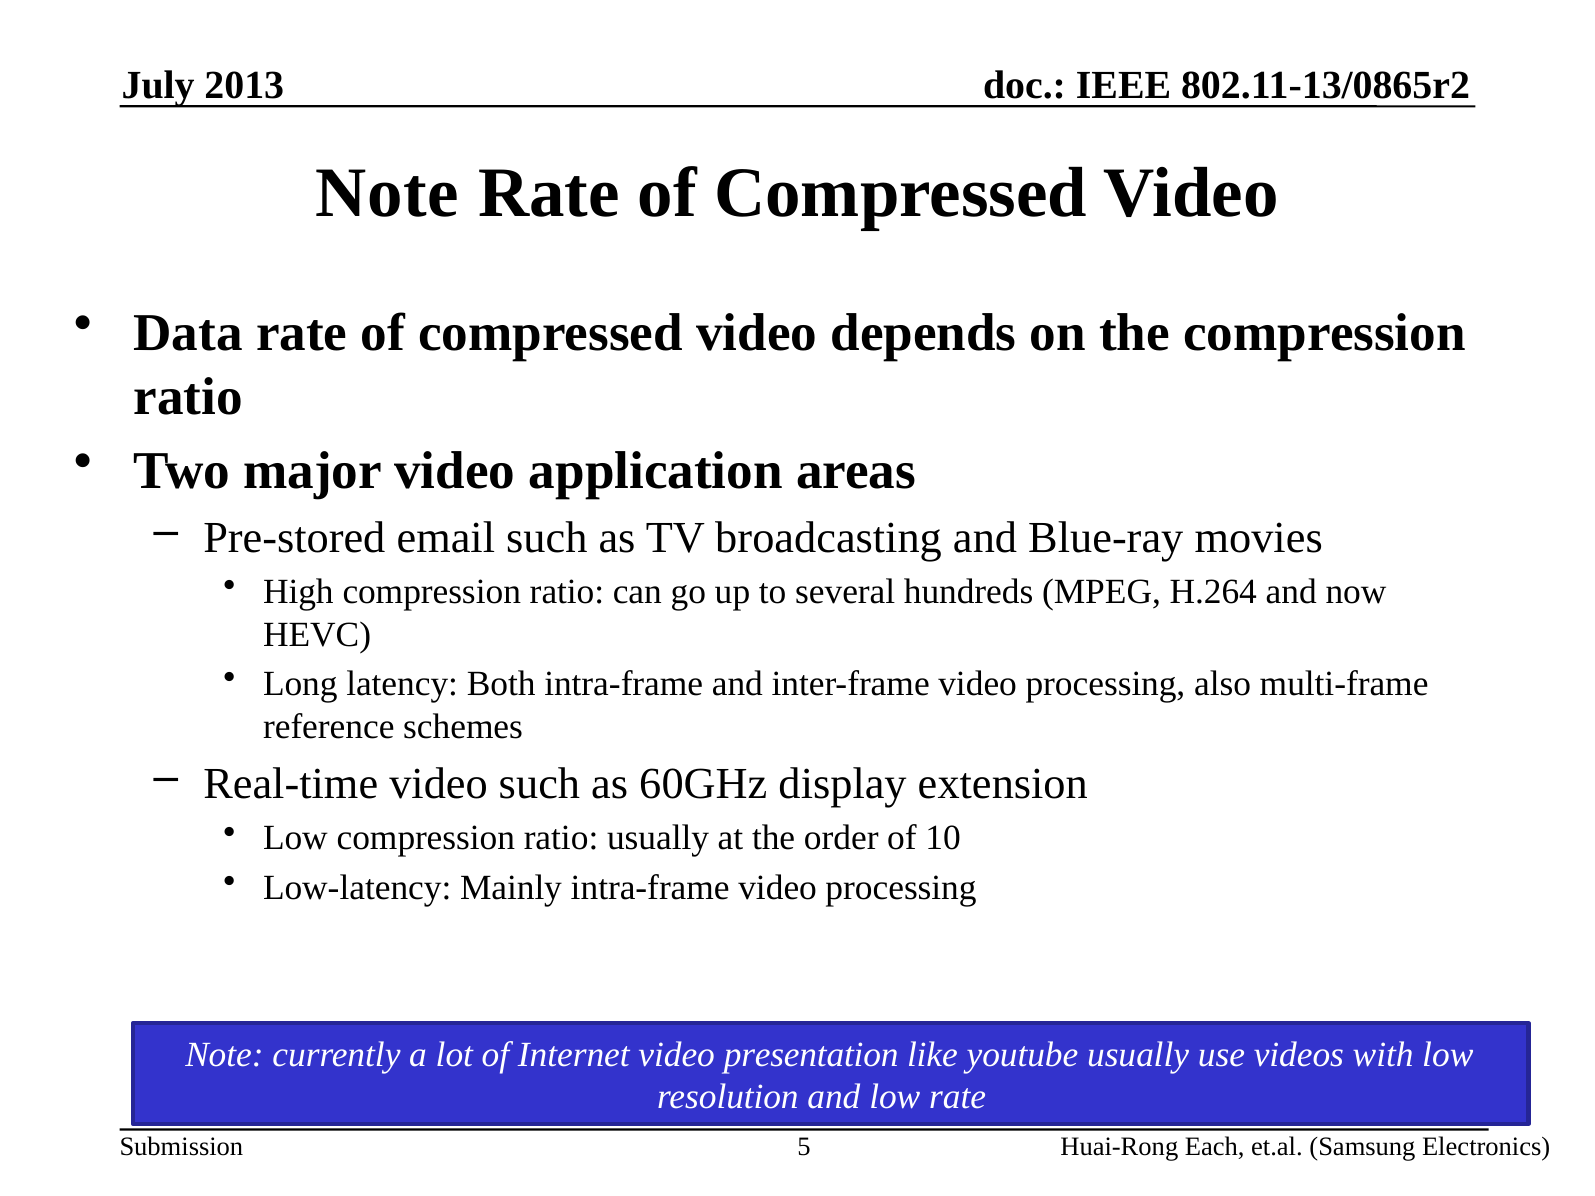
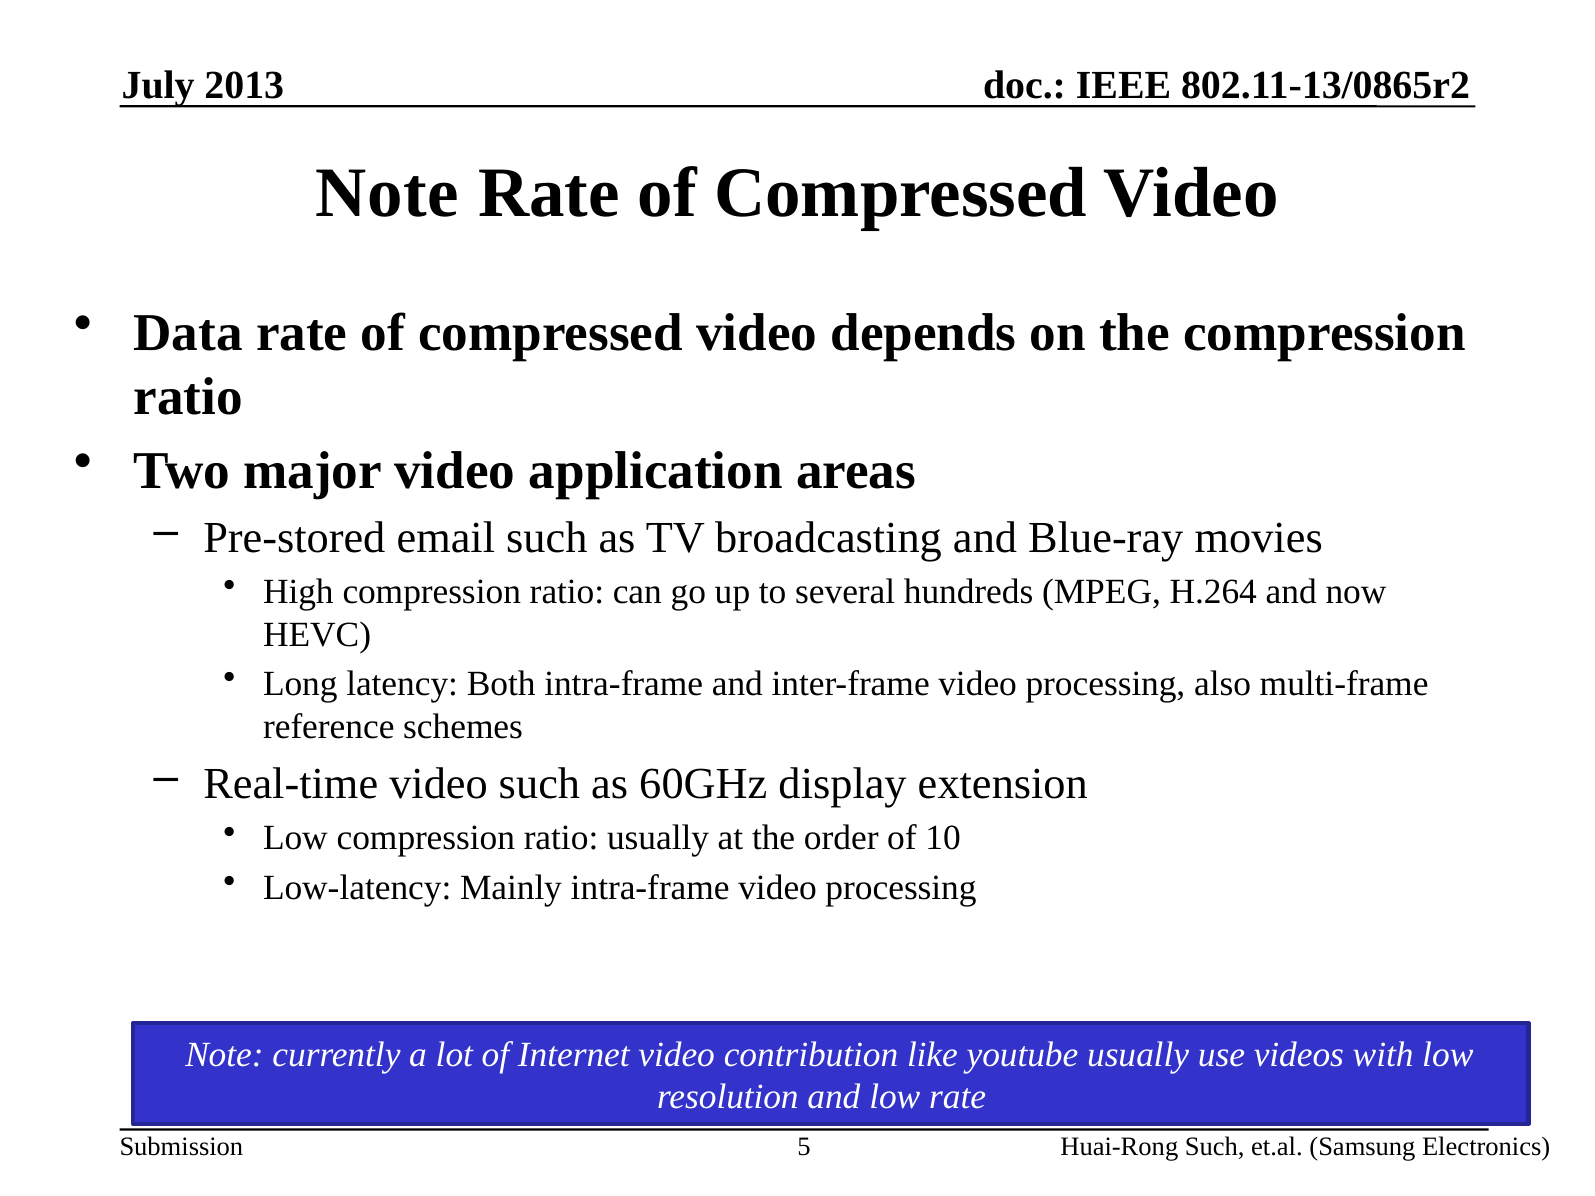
presentation: presentation -> contribution (811, 1055)
Huai-Rong Each: Each -> Such (1215, 1147)
